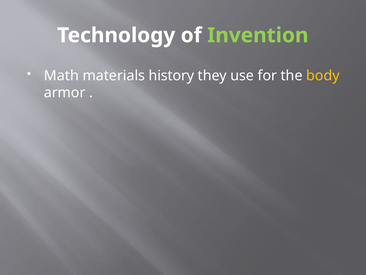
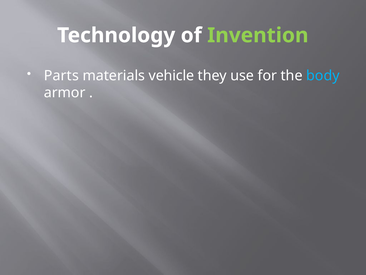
Math: Math -> Parts (61, 75)
history: history -> vehicle (171, 75)
body colour: yellow -> light blue (323, 75)
